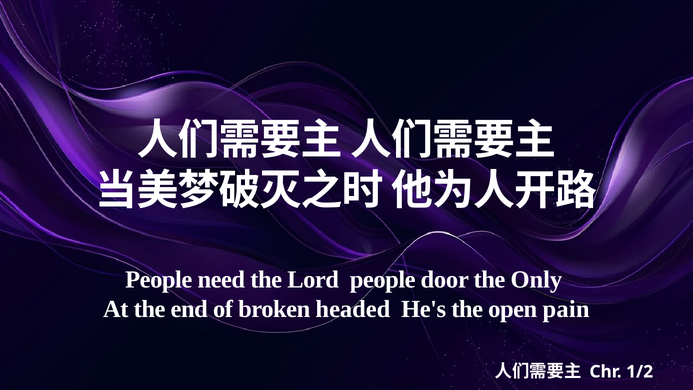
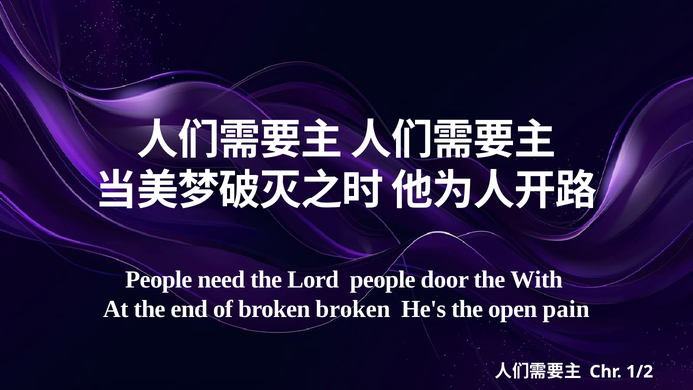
Only: Only -> With (537, 280)
broken headed: headed -> broken (353, 309)
